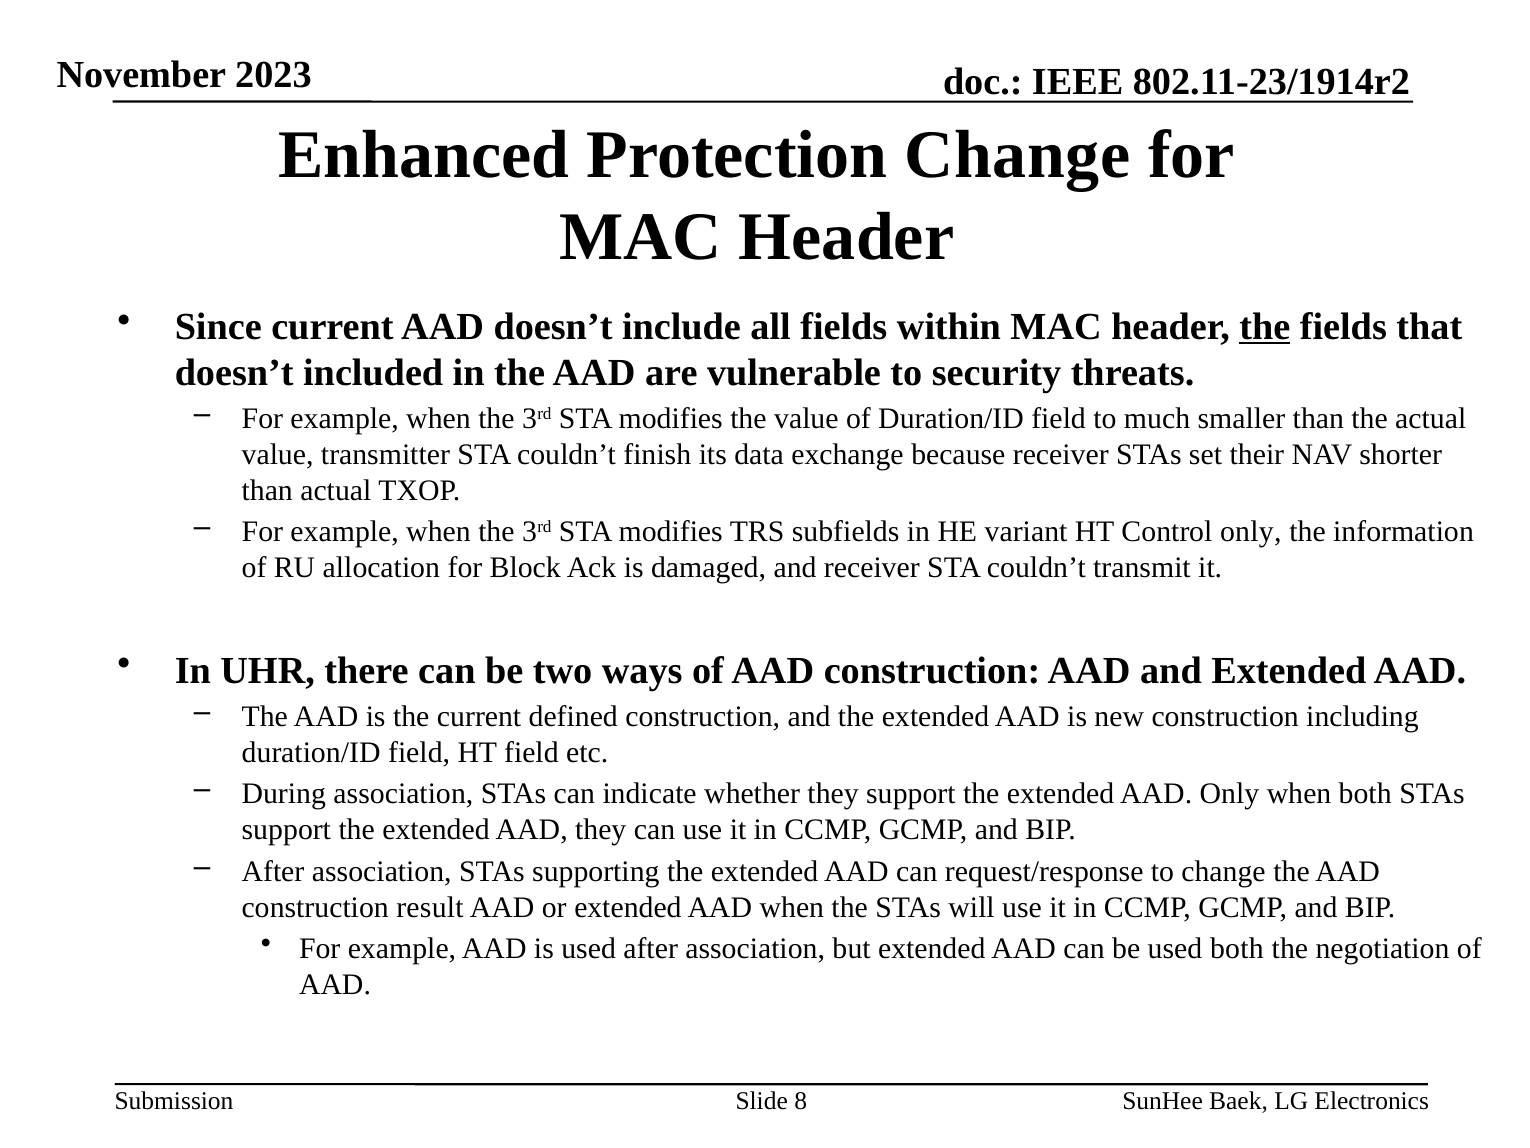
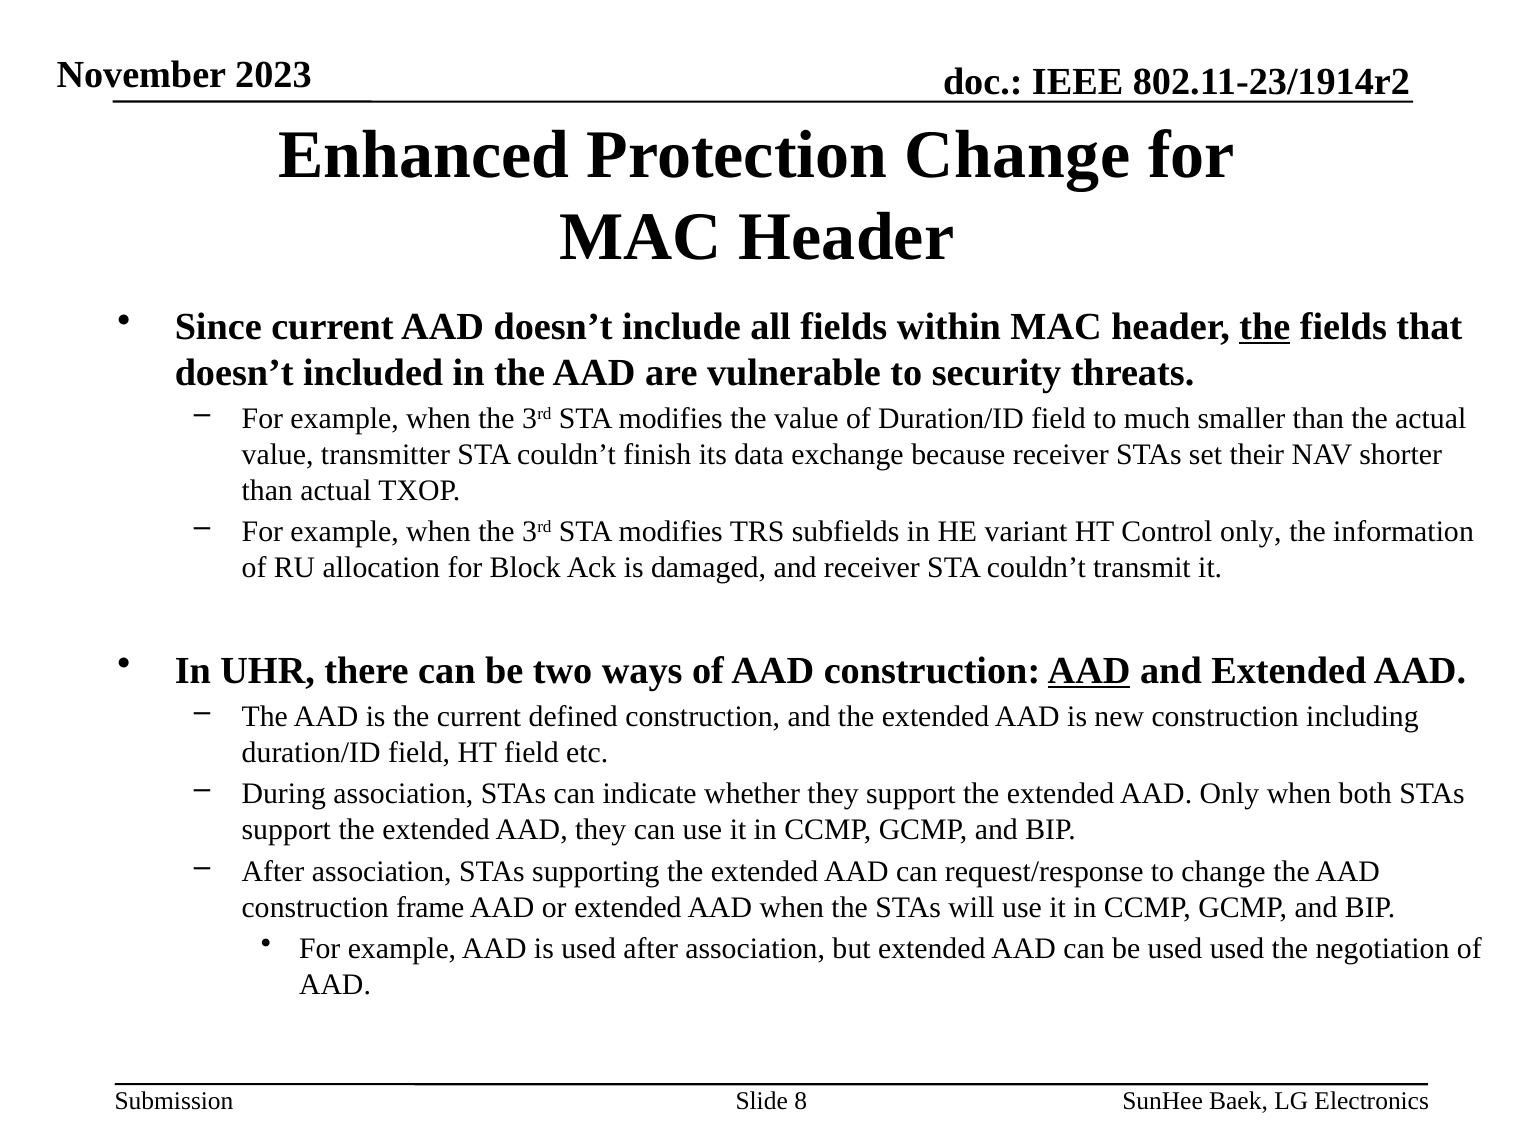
AAD underline: none -> present (1089, 670)
result: result -> frame (430, 907)
used both: both -> used (1237, 948)
